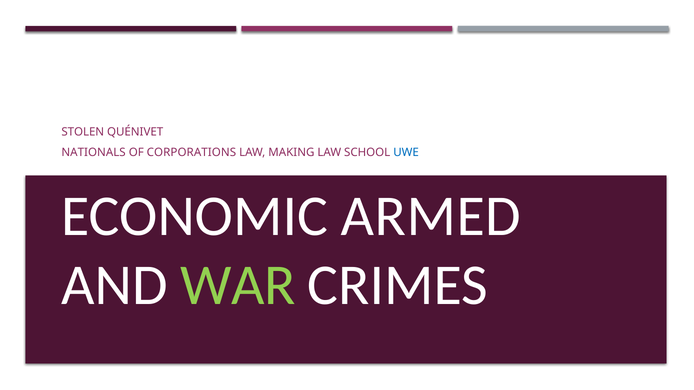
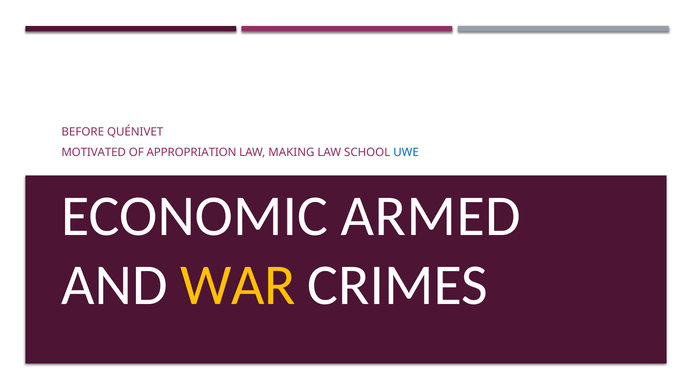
STOLEN: STOLEN -> BEFORE (83, 132)
NATIONALS: NATIONALS -> MOTIVATED (94, 153)
CORPORATIONS: CORPORATIONS -> APPROPRIATION (192, 153)
WAR colour: light green -> yellow (238, 286)
